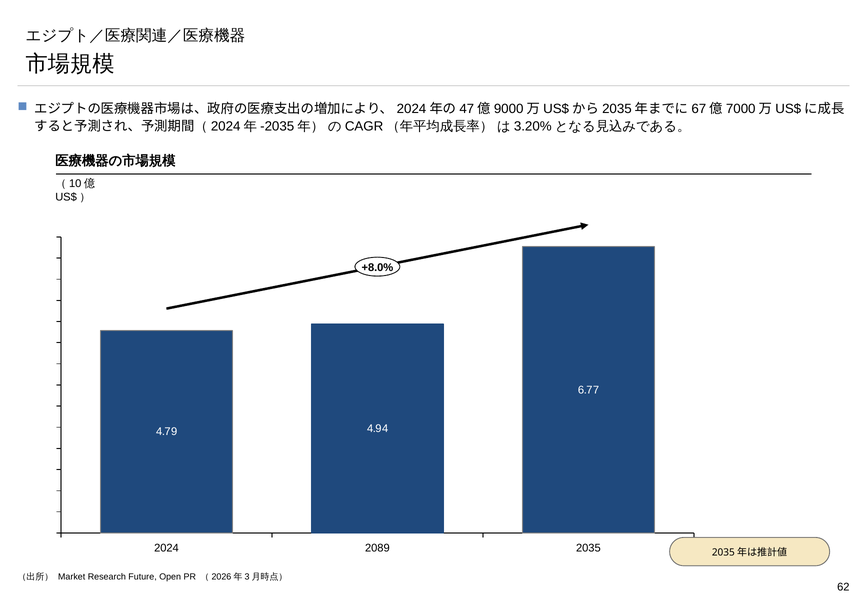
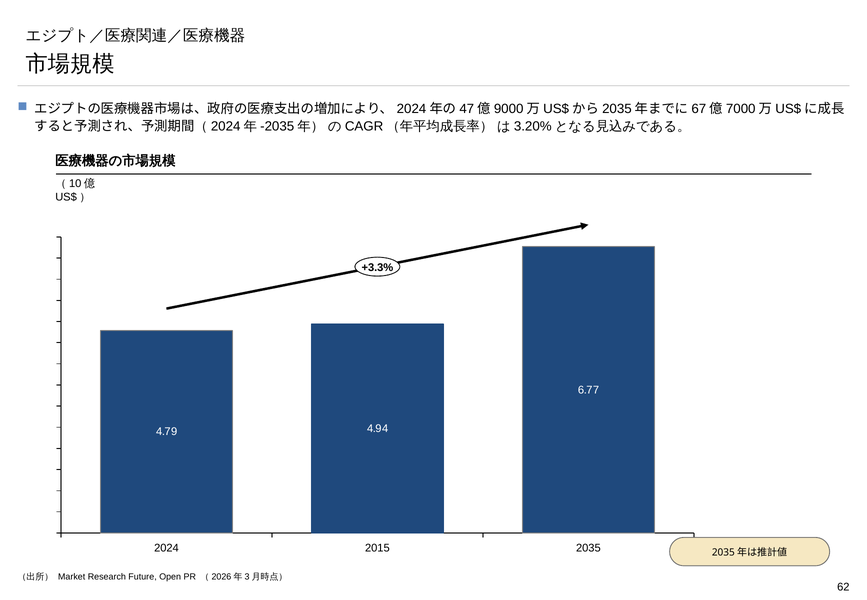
+8.0%: +8.0% -> +3.3% (377, 267)
2089: 2089 -> 2015 (377, 548)
